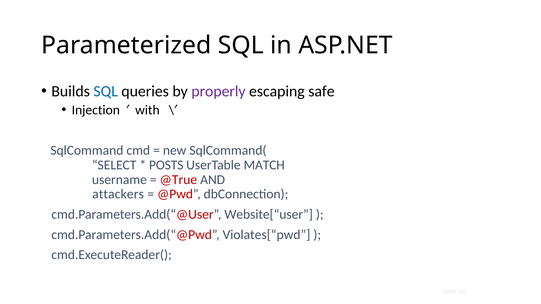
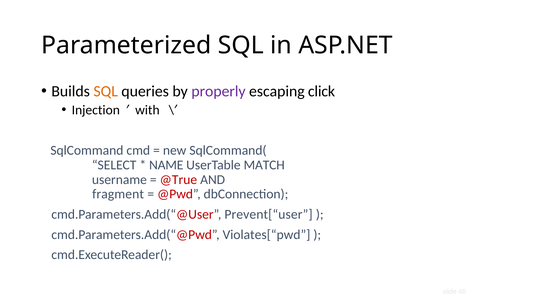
SQL colour: blue -> orange (106, 91)
safe: safe -> click (322, 91)
POSTS: POSTS -> NAME (166, 165)
attackers: attackers -> fragment (118, 194)
Website[“user: Website[“user -> Prevent[“user (269, 215)
